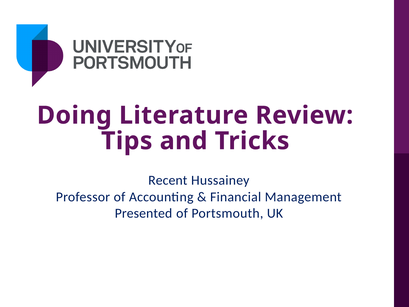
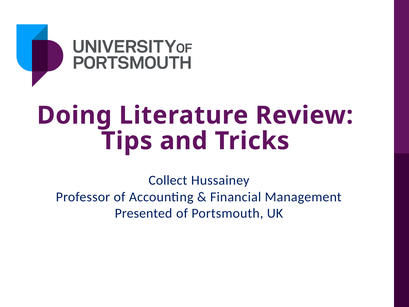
Recent: Recent -> Collect (168, 180)
